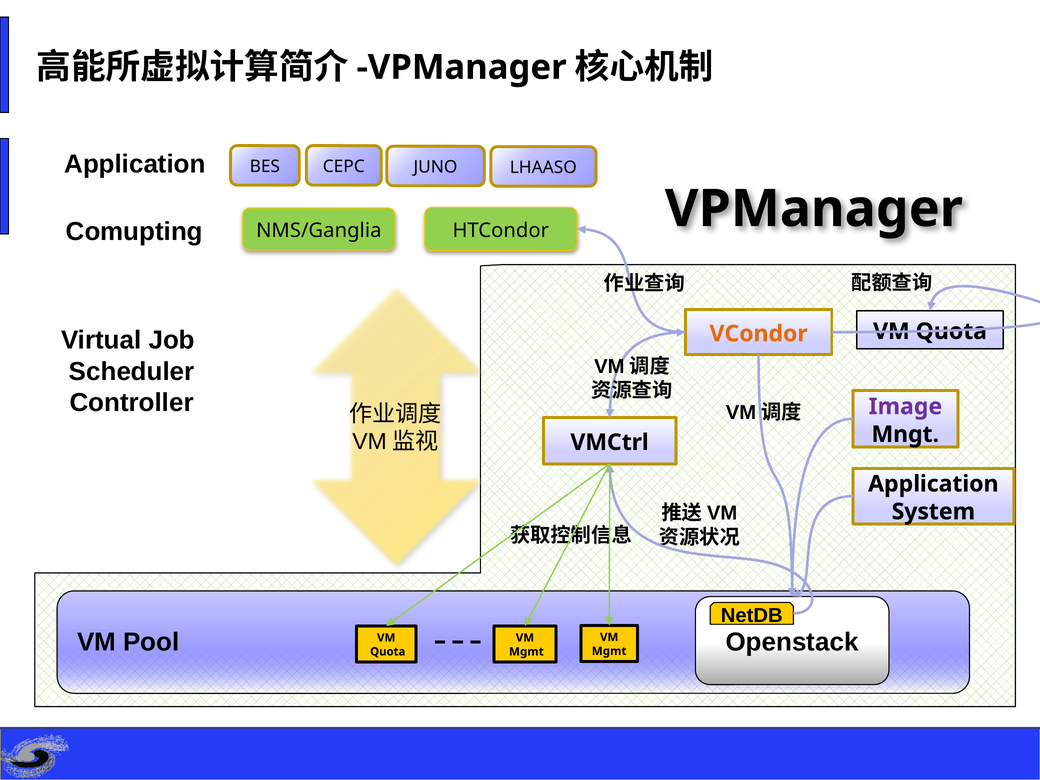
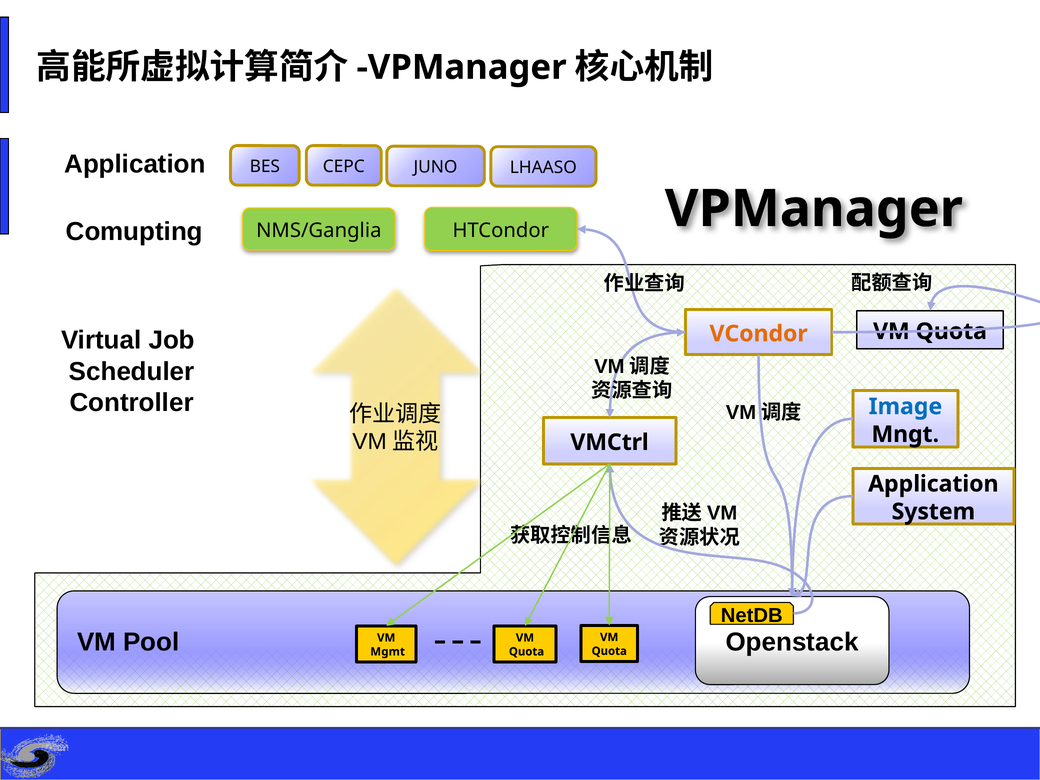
Image colour: purple -> blue (905, 407)
Mgmt: Mgmt -> Quota (609, 651)
Quota: Quota -> Mgmt (388, 652)
Mgmt: Mgmt -> Quota (526, 652)
